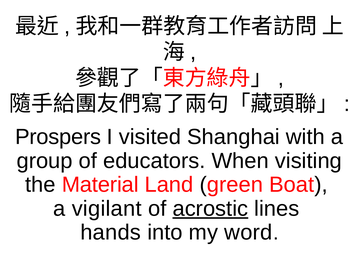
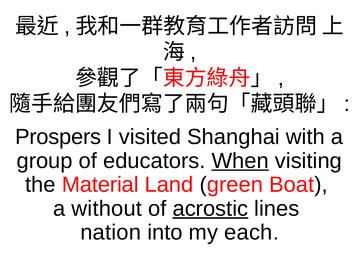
When underline: none -> present (240, 161)
vigilant: vigilant -> without (107, 209)
hands: hands -> nation (111, 233)
word: word -> each (248, 233)
